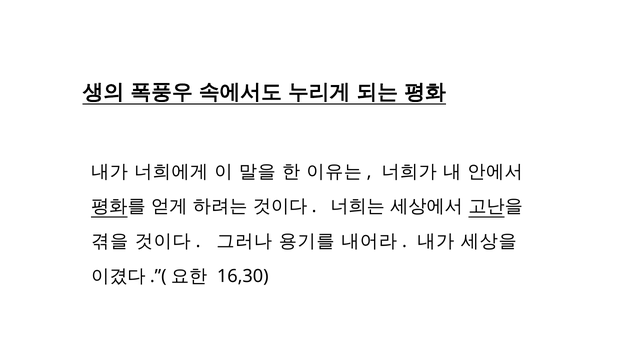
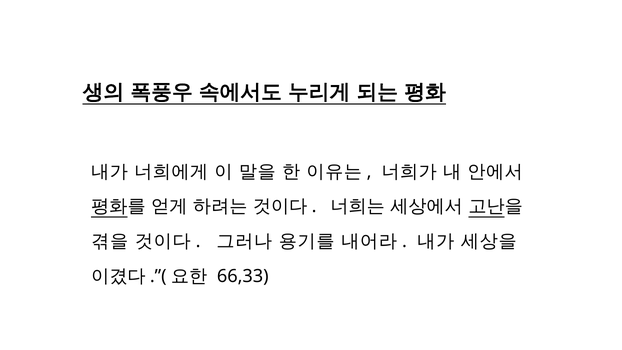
16,30: 16,30 -> 66,33 (243, 276)
